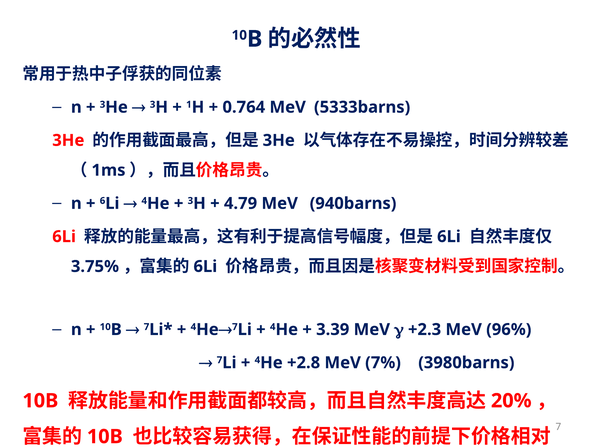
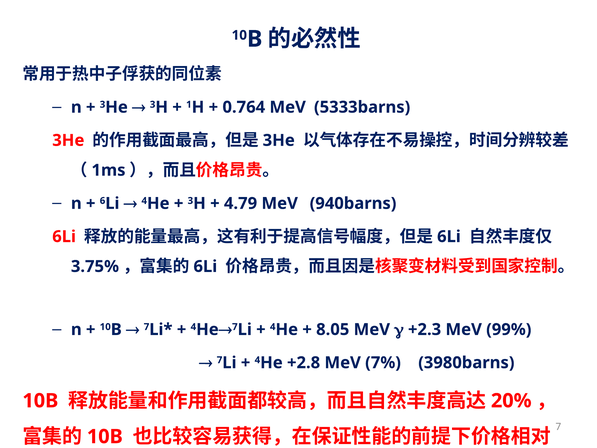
3.39: 3.39 -> 8.05 (333, 329)
96%: 96% -> 99% (509, 329)
